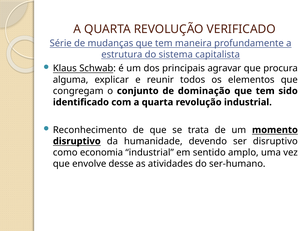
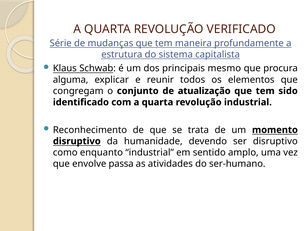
agravar: agravar -> mesmo (224, 68)
dominação: dominação -> atualização (204, 91)
economia: economia -> enquanto (101, 152)
desse: desse -> passa (121, 164)
